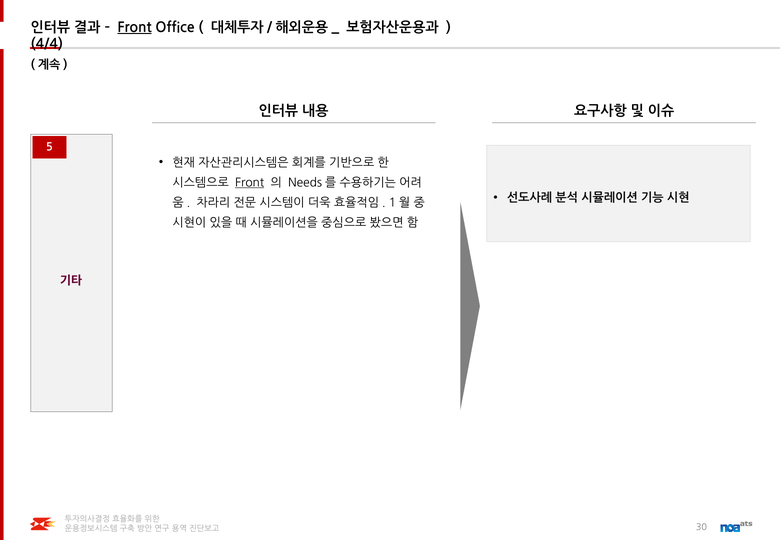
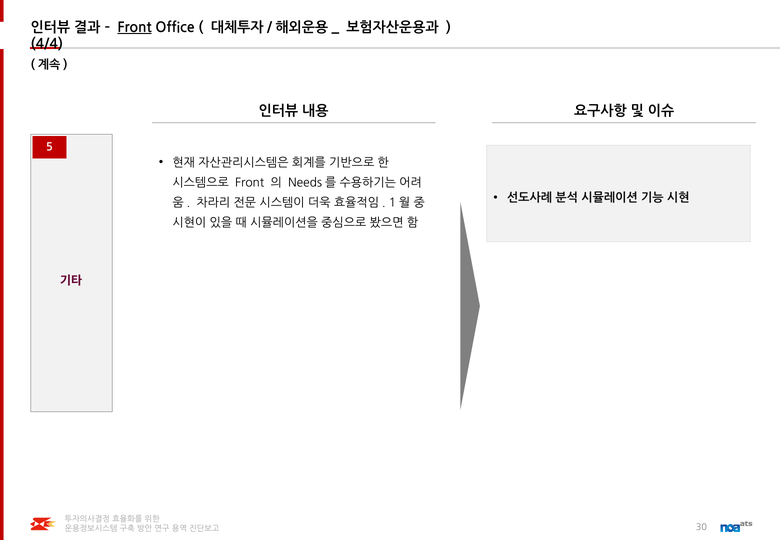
Front underline: present -> none (250, 183)
